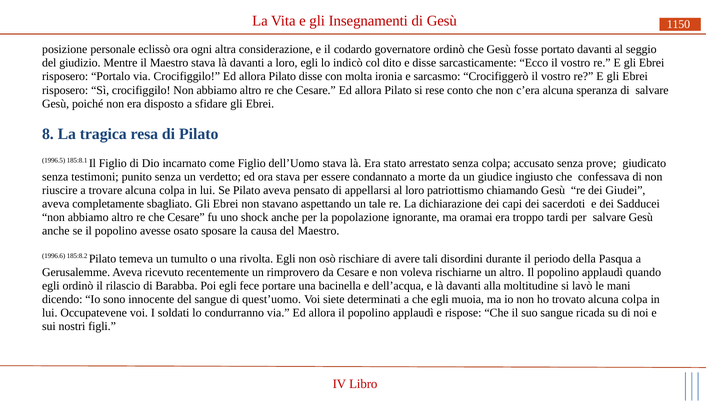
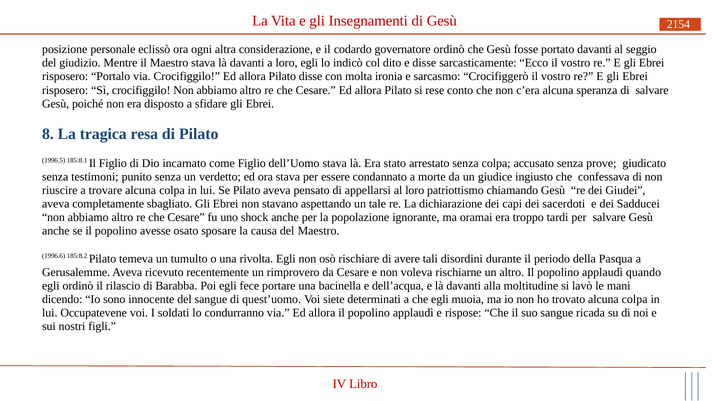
1150: 1150 -> 2154 (678, 25)
